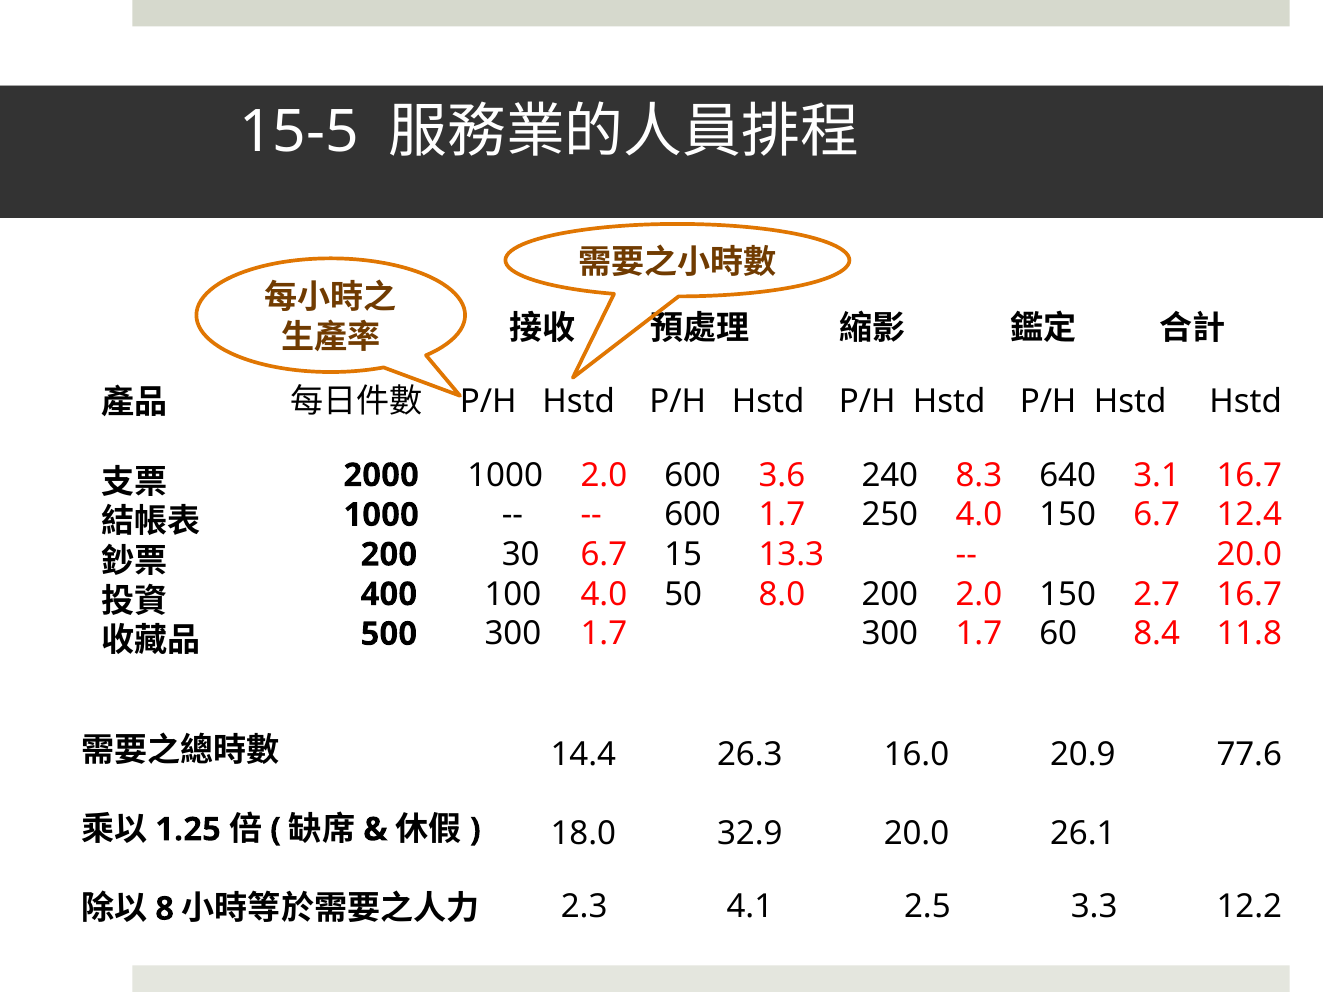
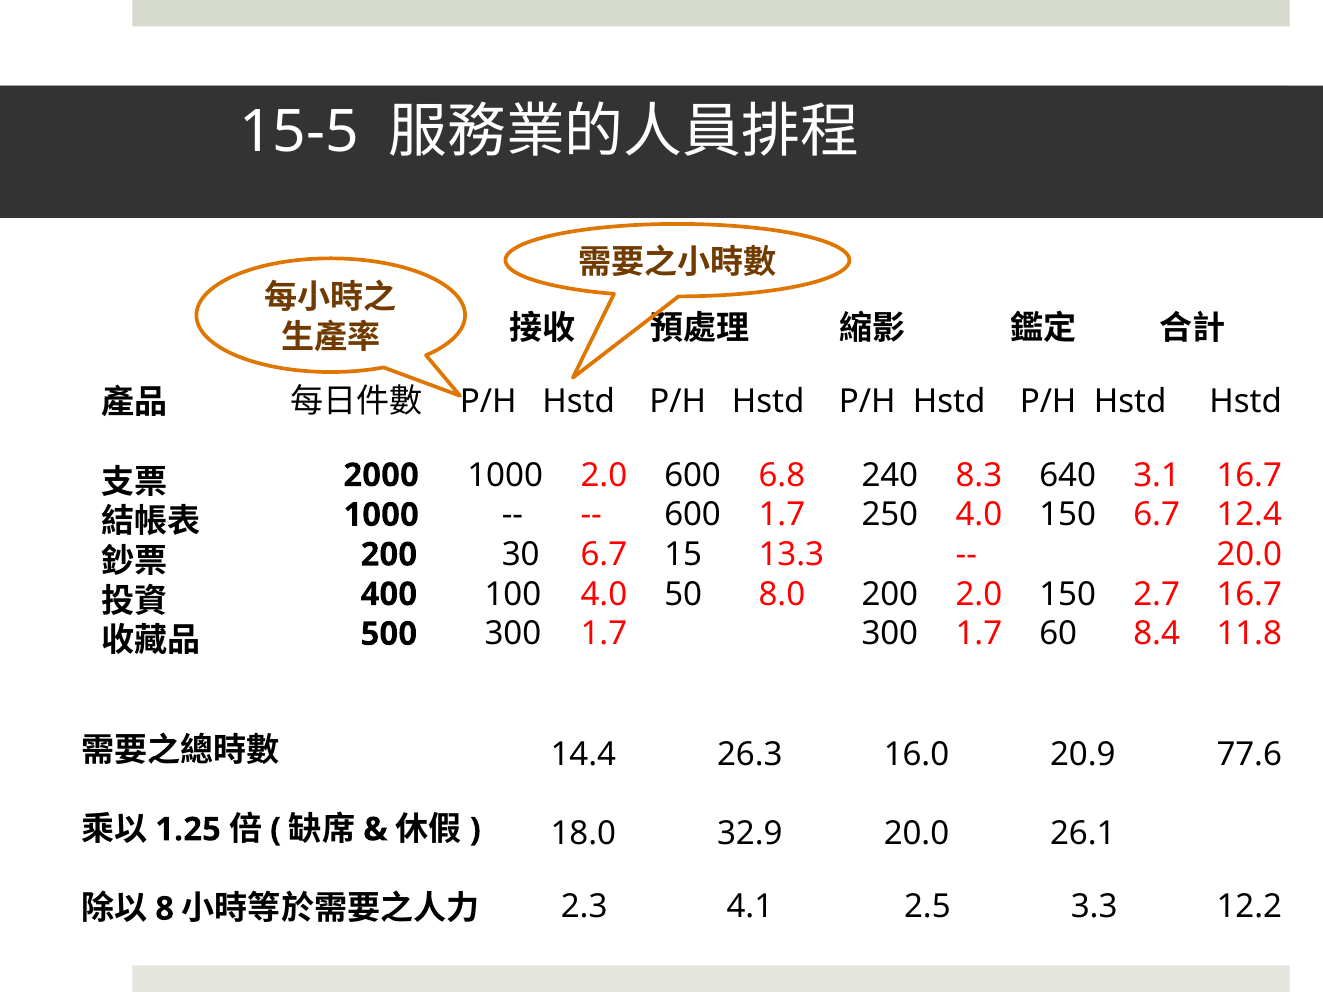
3.6: 3.6 -> 6.8 (782, 475)
